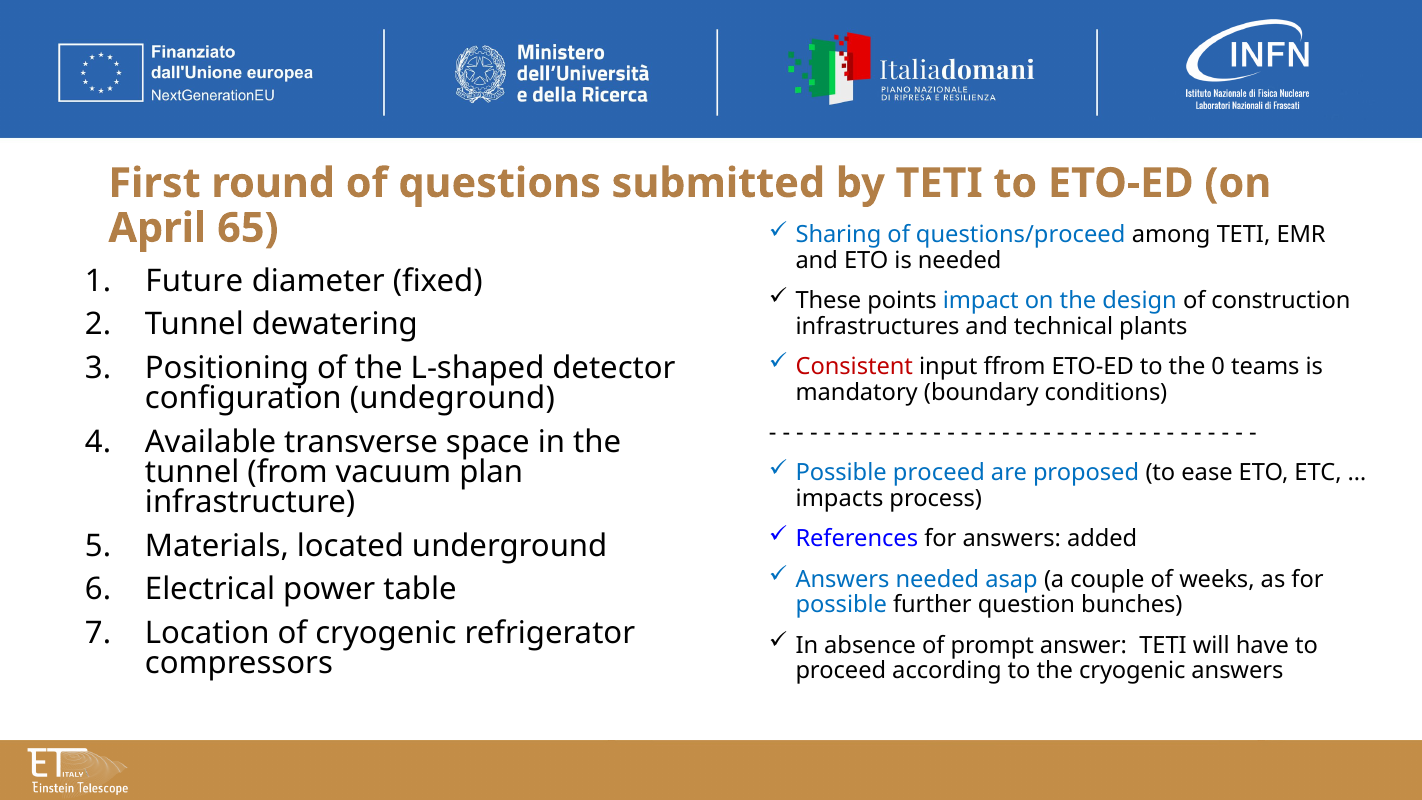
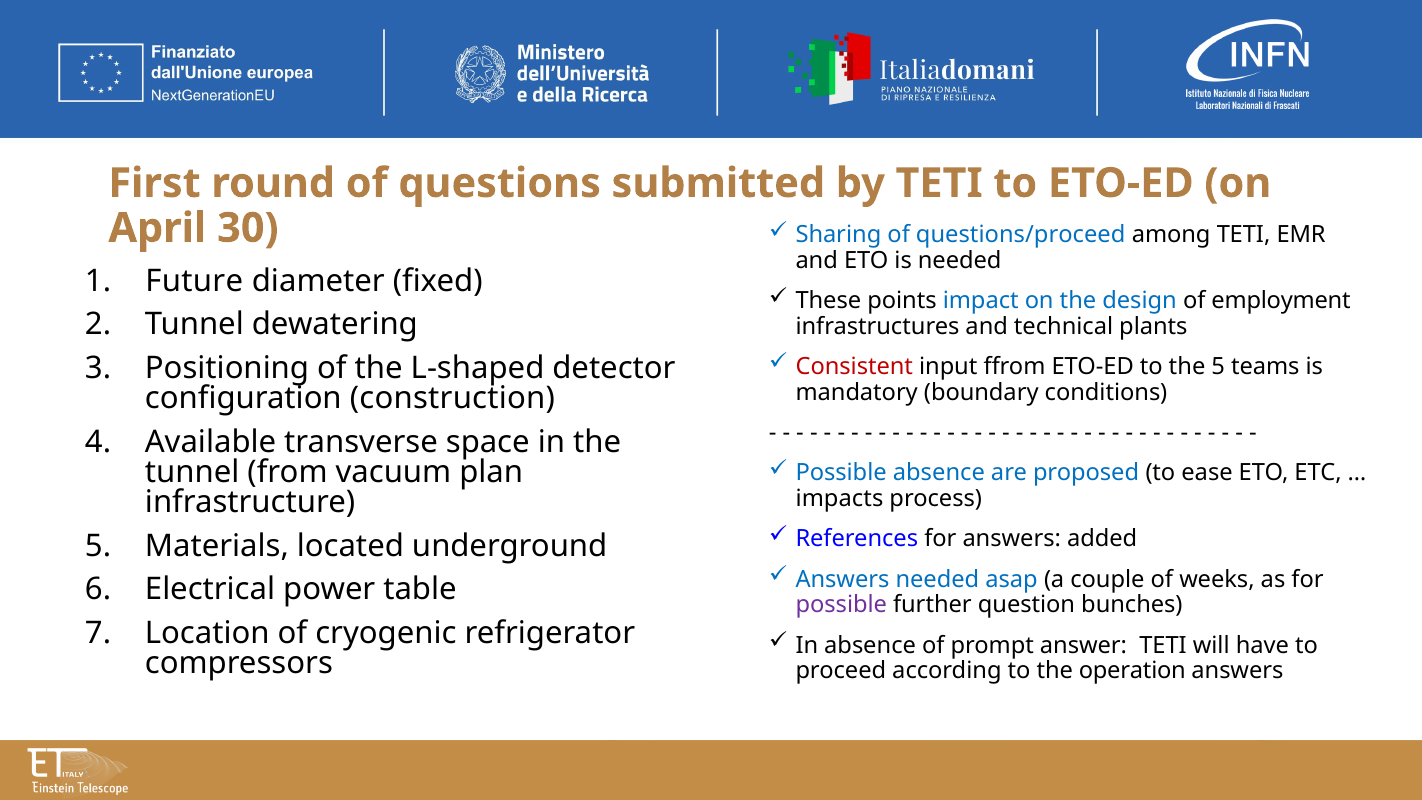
65: 65 -> 30 (248, 228)
construction: construction -> employment (1281, 301)
the 0: 0 -> 5 (1218, 367)
undeground: undeground -> construction (452, 398)
Possible proceed: proceed -> absence (939, 473)
possible colour: blue -> purple (841, 605)
the cryogenic: cryogenic -> operation (1132, 671)
